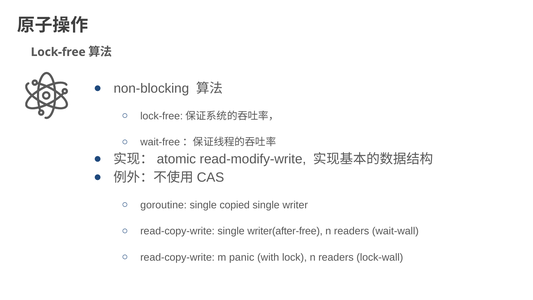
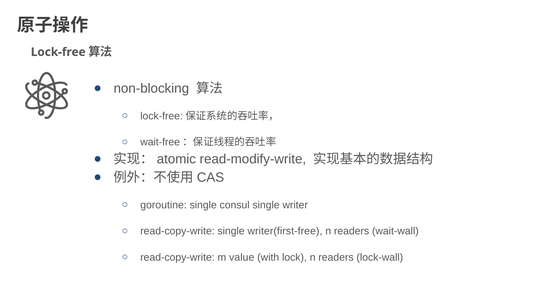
copied: copied -> consul (235, 205)
writer(after-free: writer(after-free -> writer(first-free (285, 231)
panic: panic -> value (242, 257)
